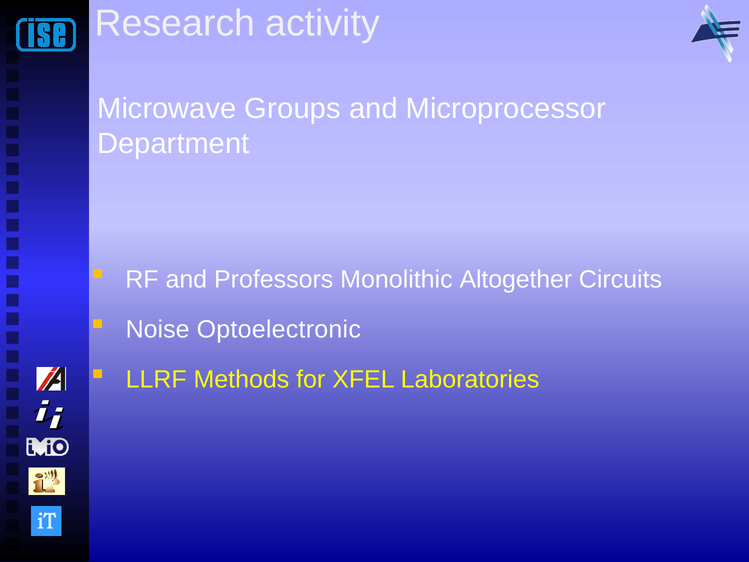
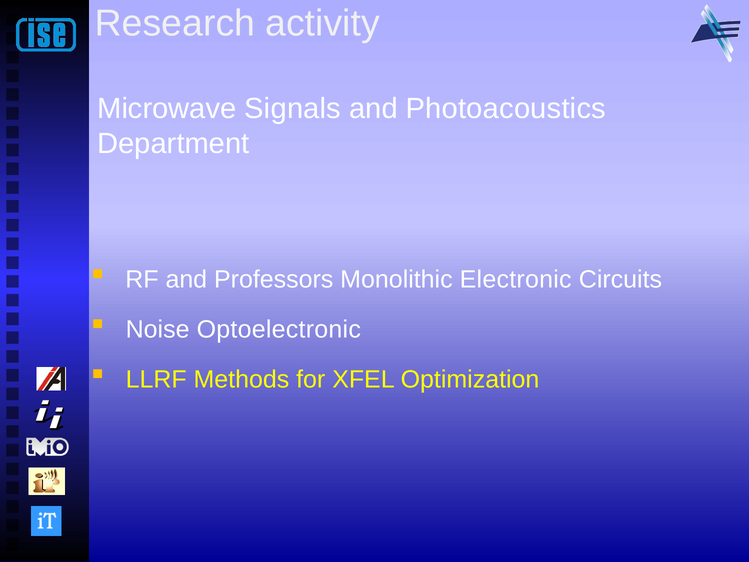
Groups: Groups -> Signals (293, 109)
Microprocessor: Microprocessor -> Photoacoustics (506, 109)
Altogether: Altogether -> Electronic (516, 279)
Laboratories: Laboratories -> Optimization (470, 379)
